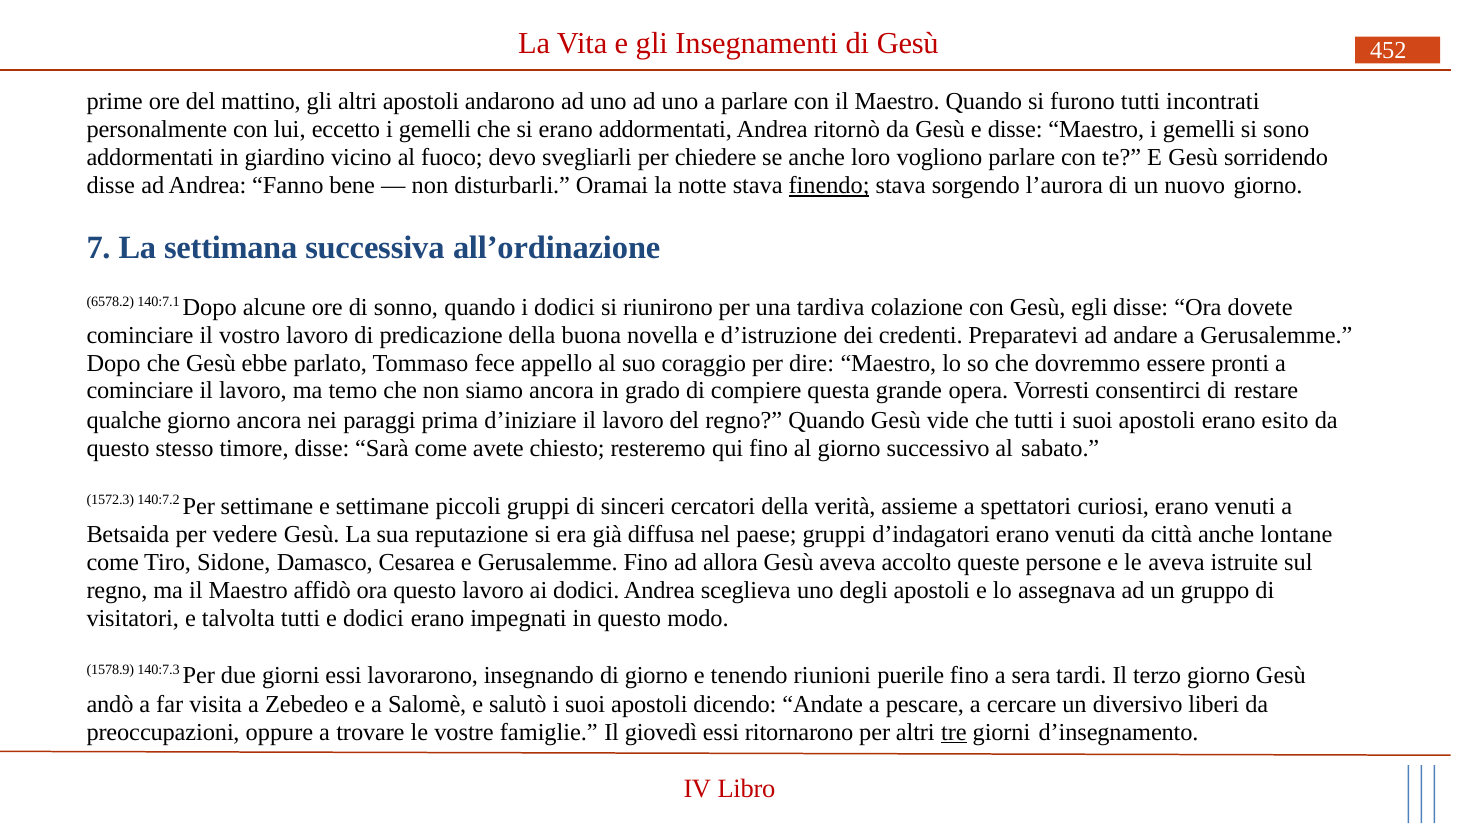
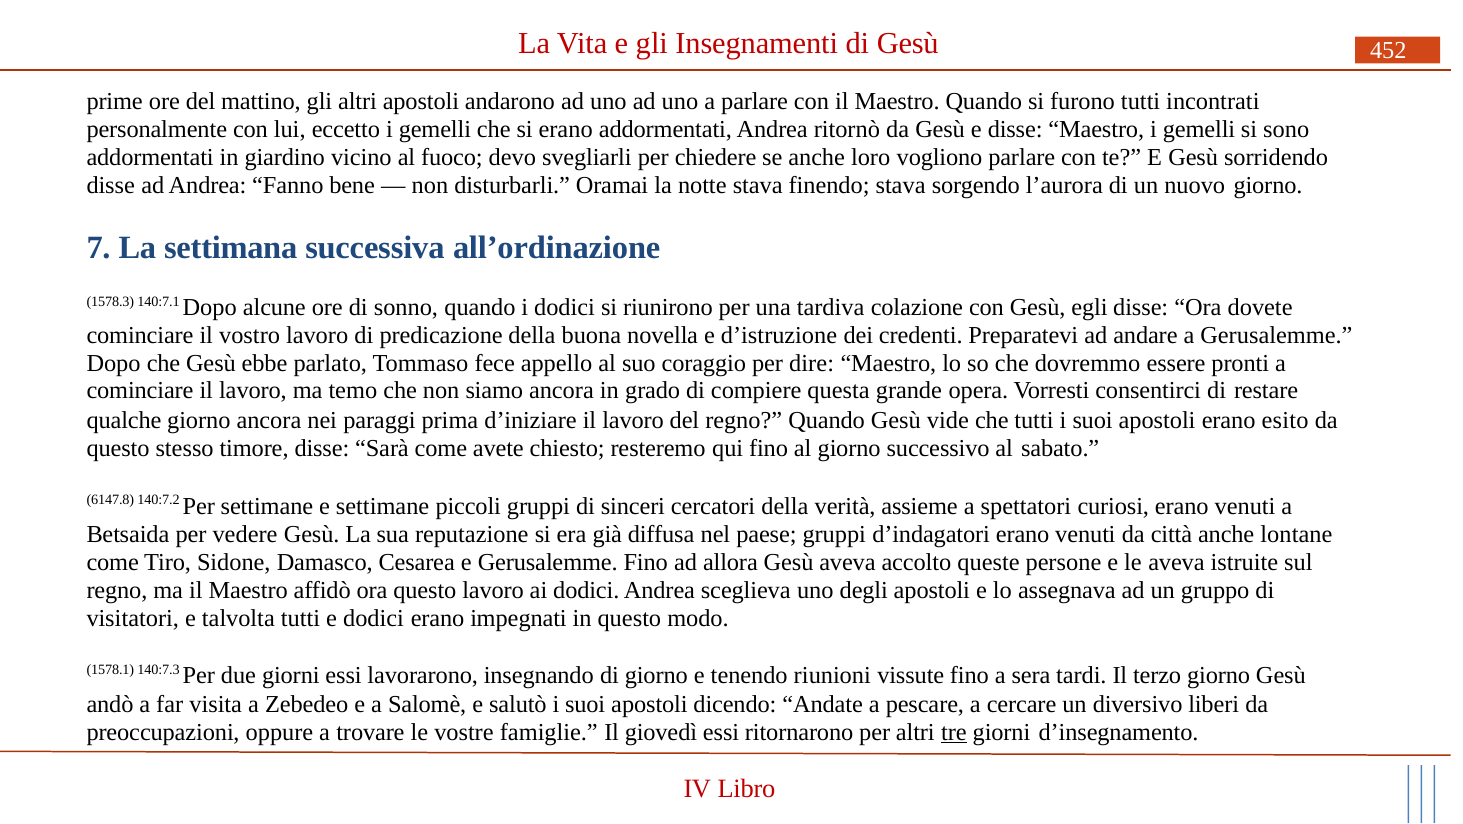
finendo underline: present -> none (829, 185)
6578.2: 6578.2 -> 1578.3 (110, 301)
1572.3: 1572.3 -> 6147.8 (110, 500)
1578.9: 1578.9 -> 1578.1 (110, 670)
puerile: puerile -> vissute (911, 676)
